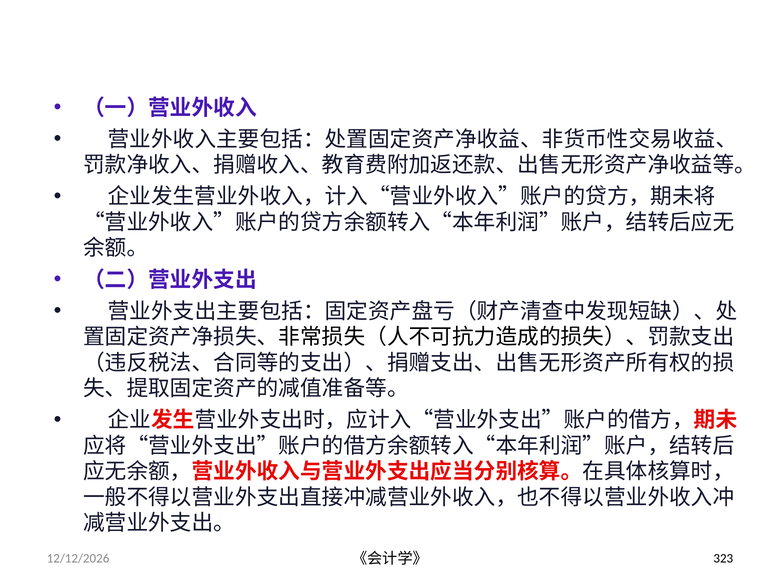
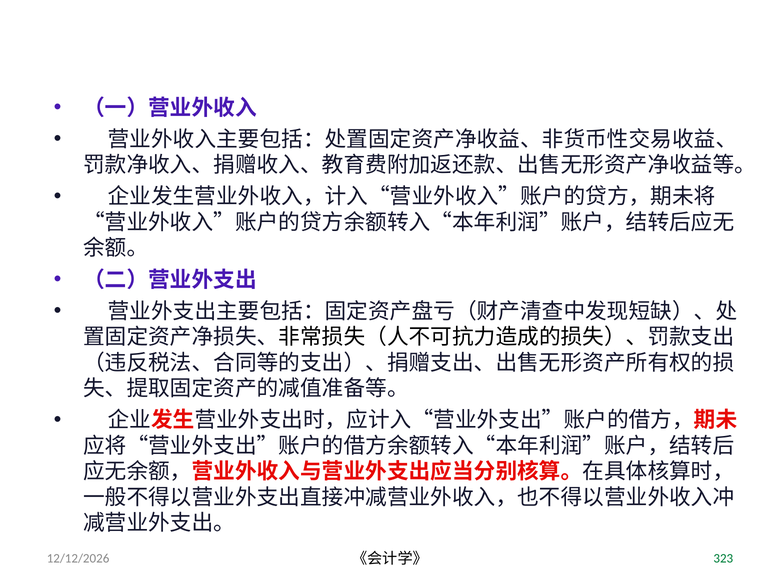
323 colour: black -> green (723, 559)
